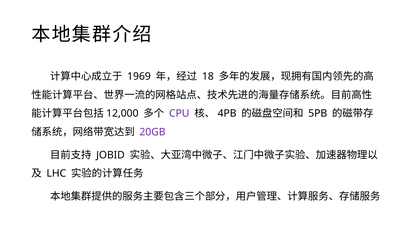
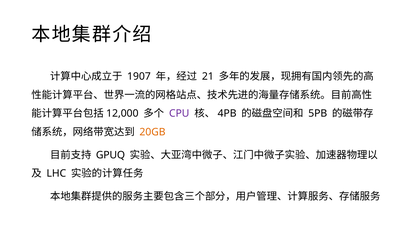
1969: 1969 -> 1907 (139, 77)
18: 18 -> 21 (208, 77)
20GB colour: purple -> orange (152, 132)
JOBID: JOBID -> GPUQ (111, 155)
